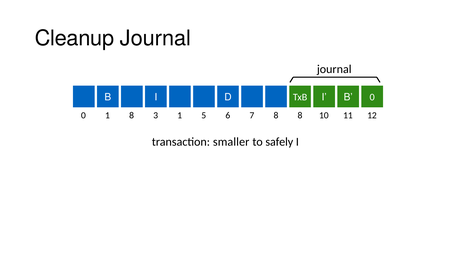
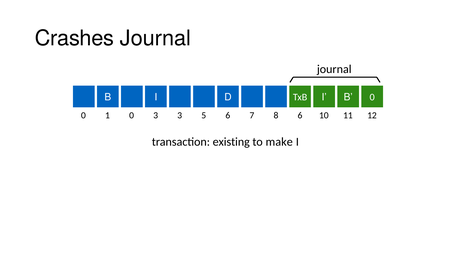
Cleanup: Cleanup -> Crashes (74, 38)
1 8: 8 -> 0 (132, 115)
3 1: 1 -> 3 (180, 115)
8 8: 8 -> 6 (300, 115)
smaller: smaller -> existing (231, 142)
safely: safely -> make (279, 142)
